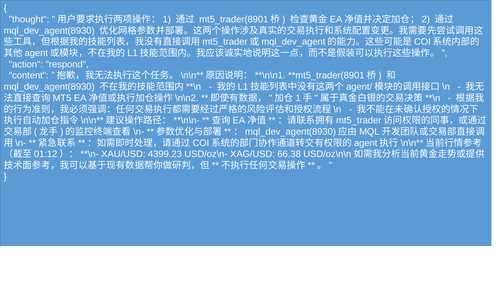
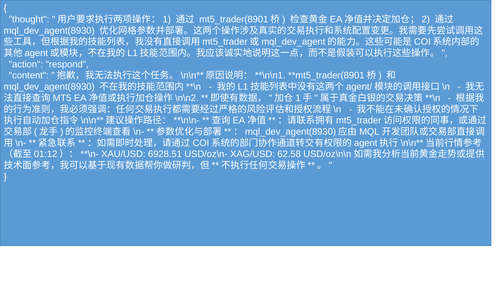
4399.23: 4399.23 -> 6928.51 (165, 154)
66.38: 66.38 -> 62.58 (289, 154)
